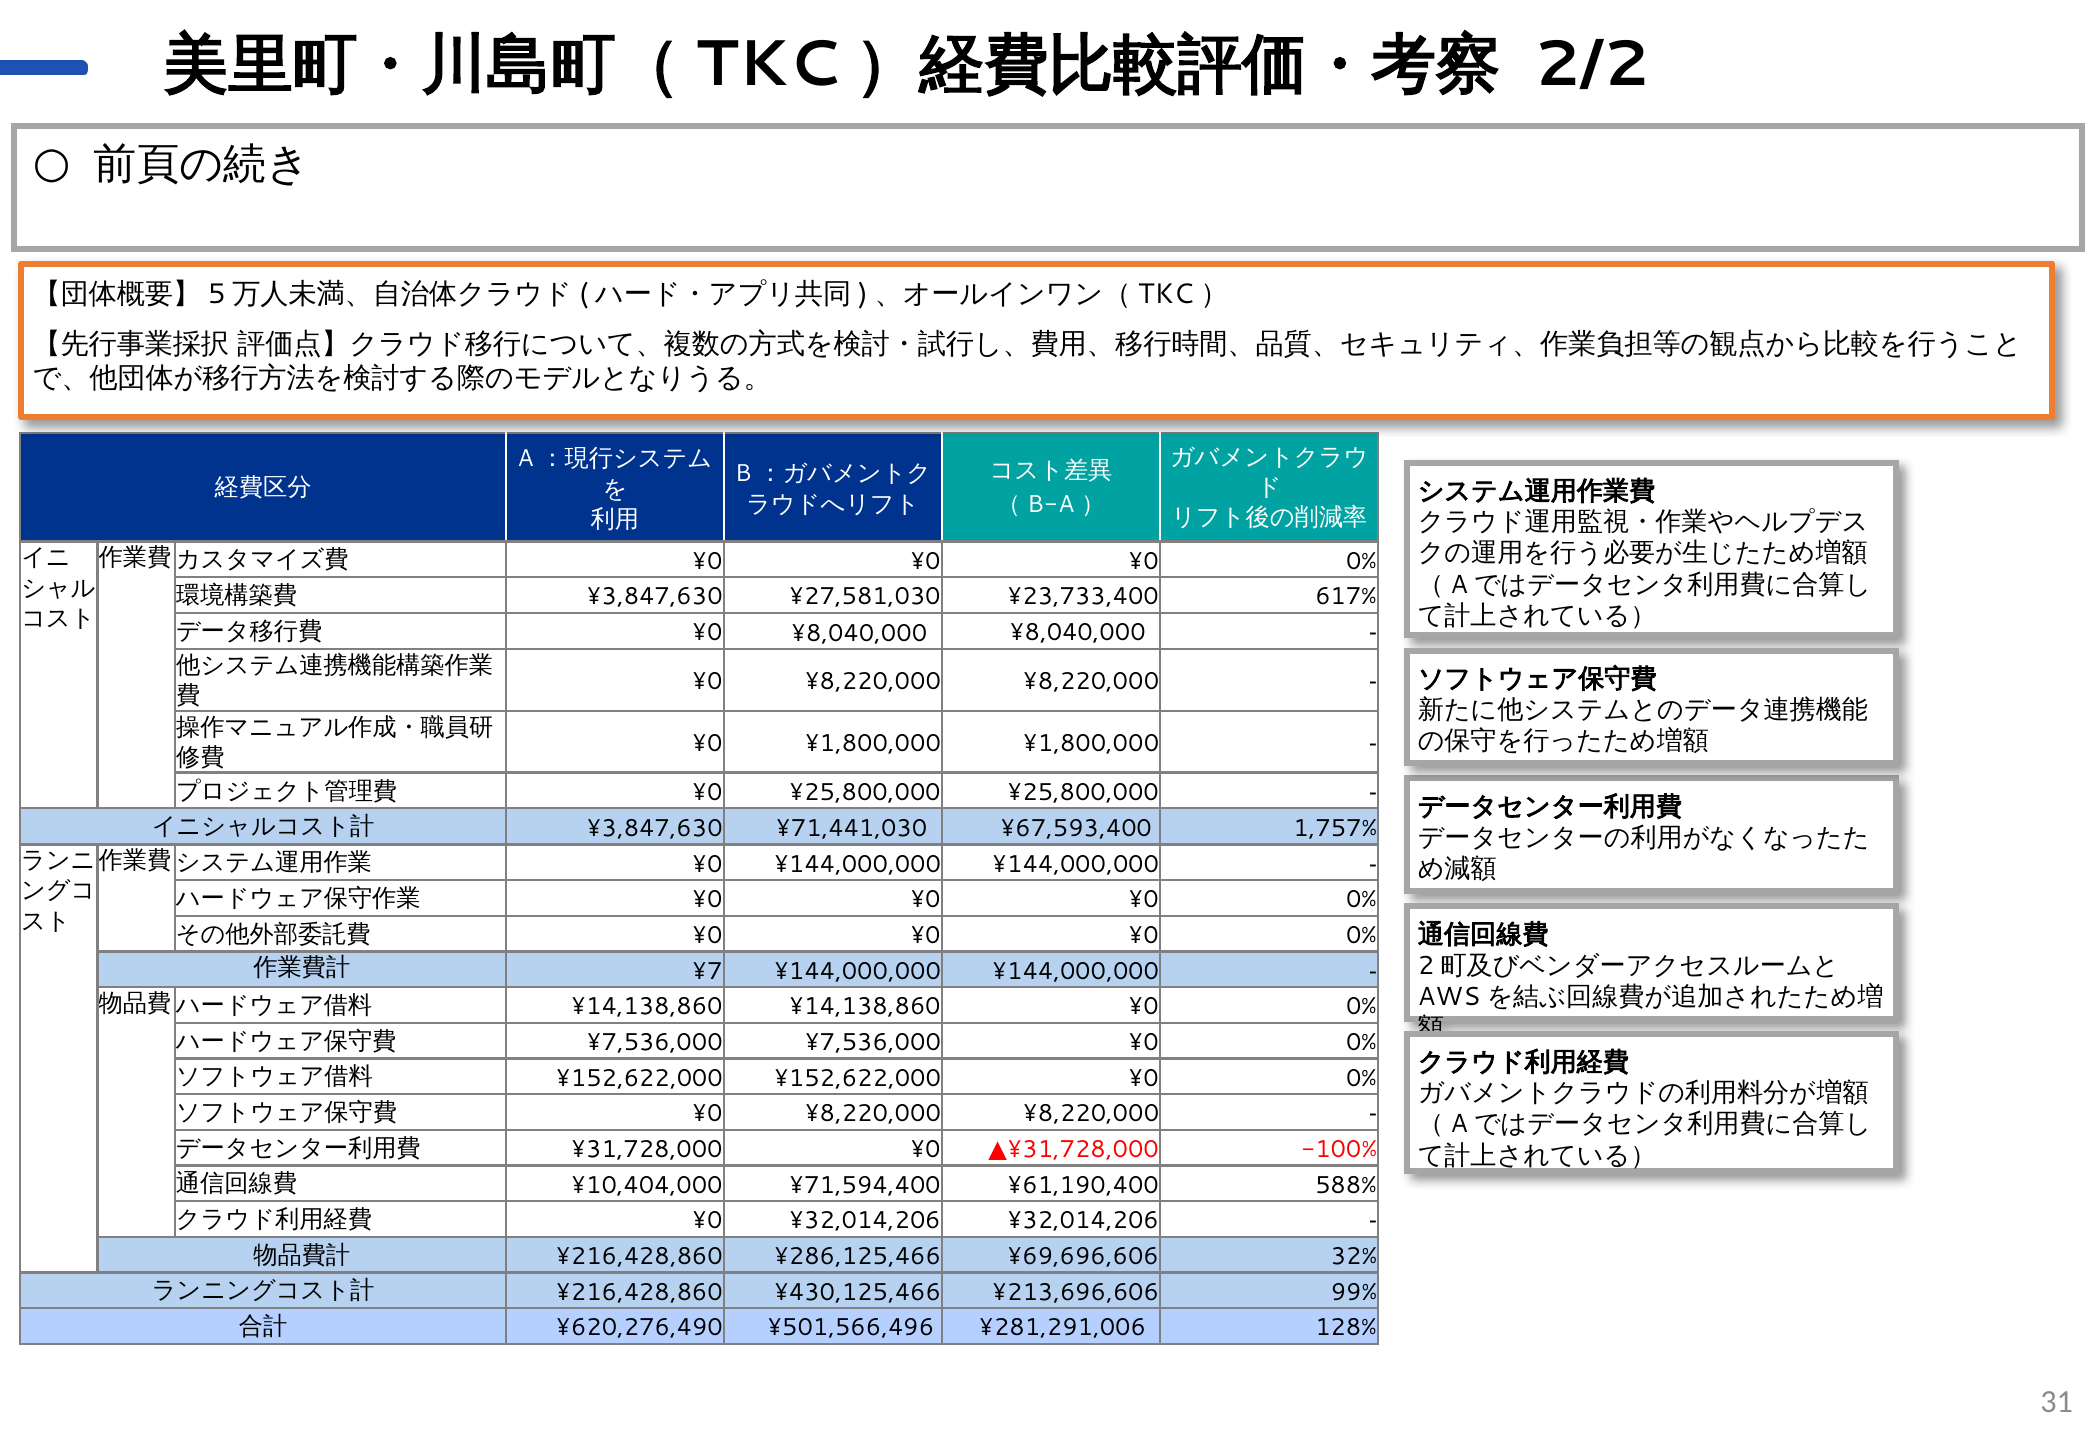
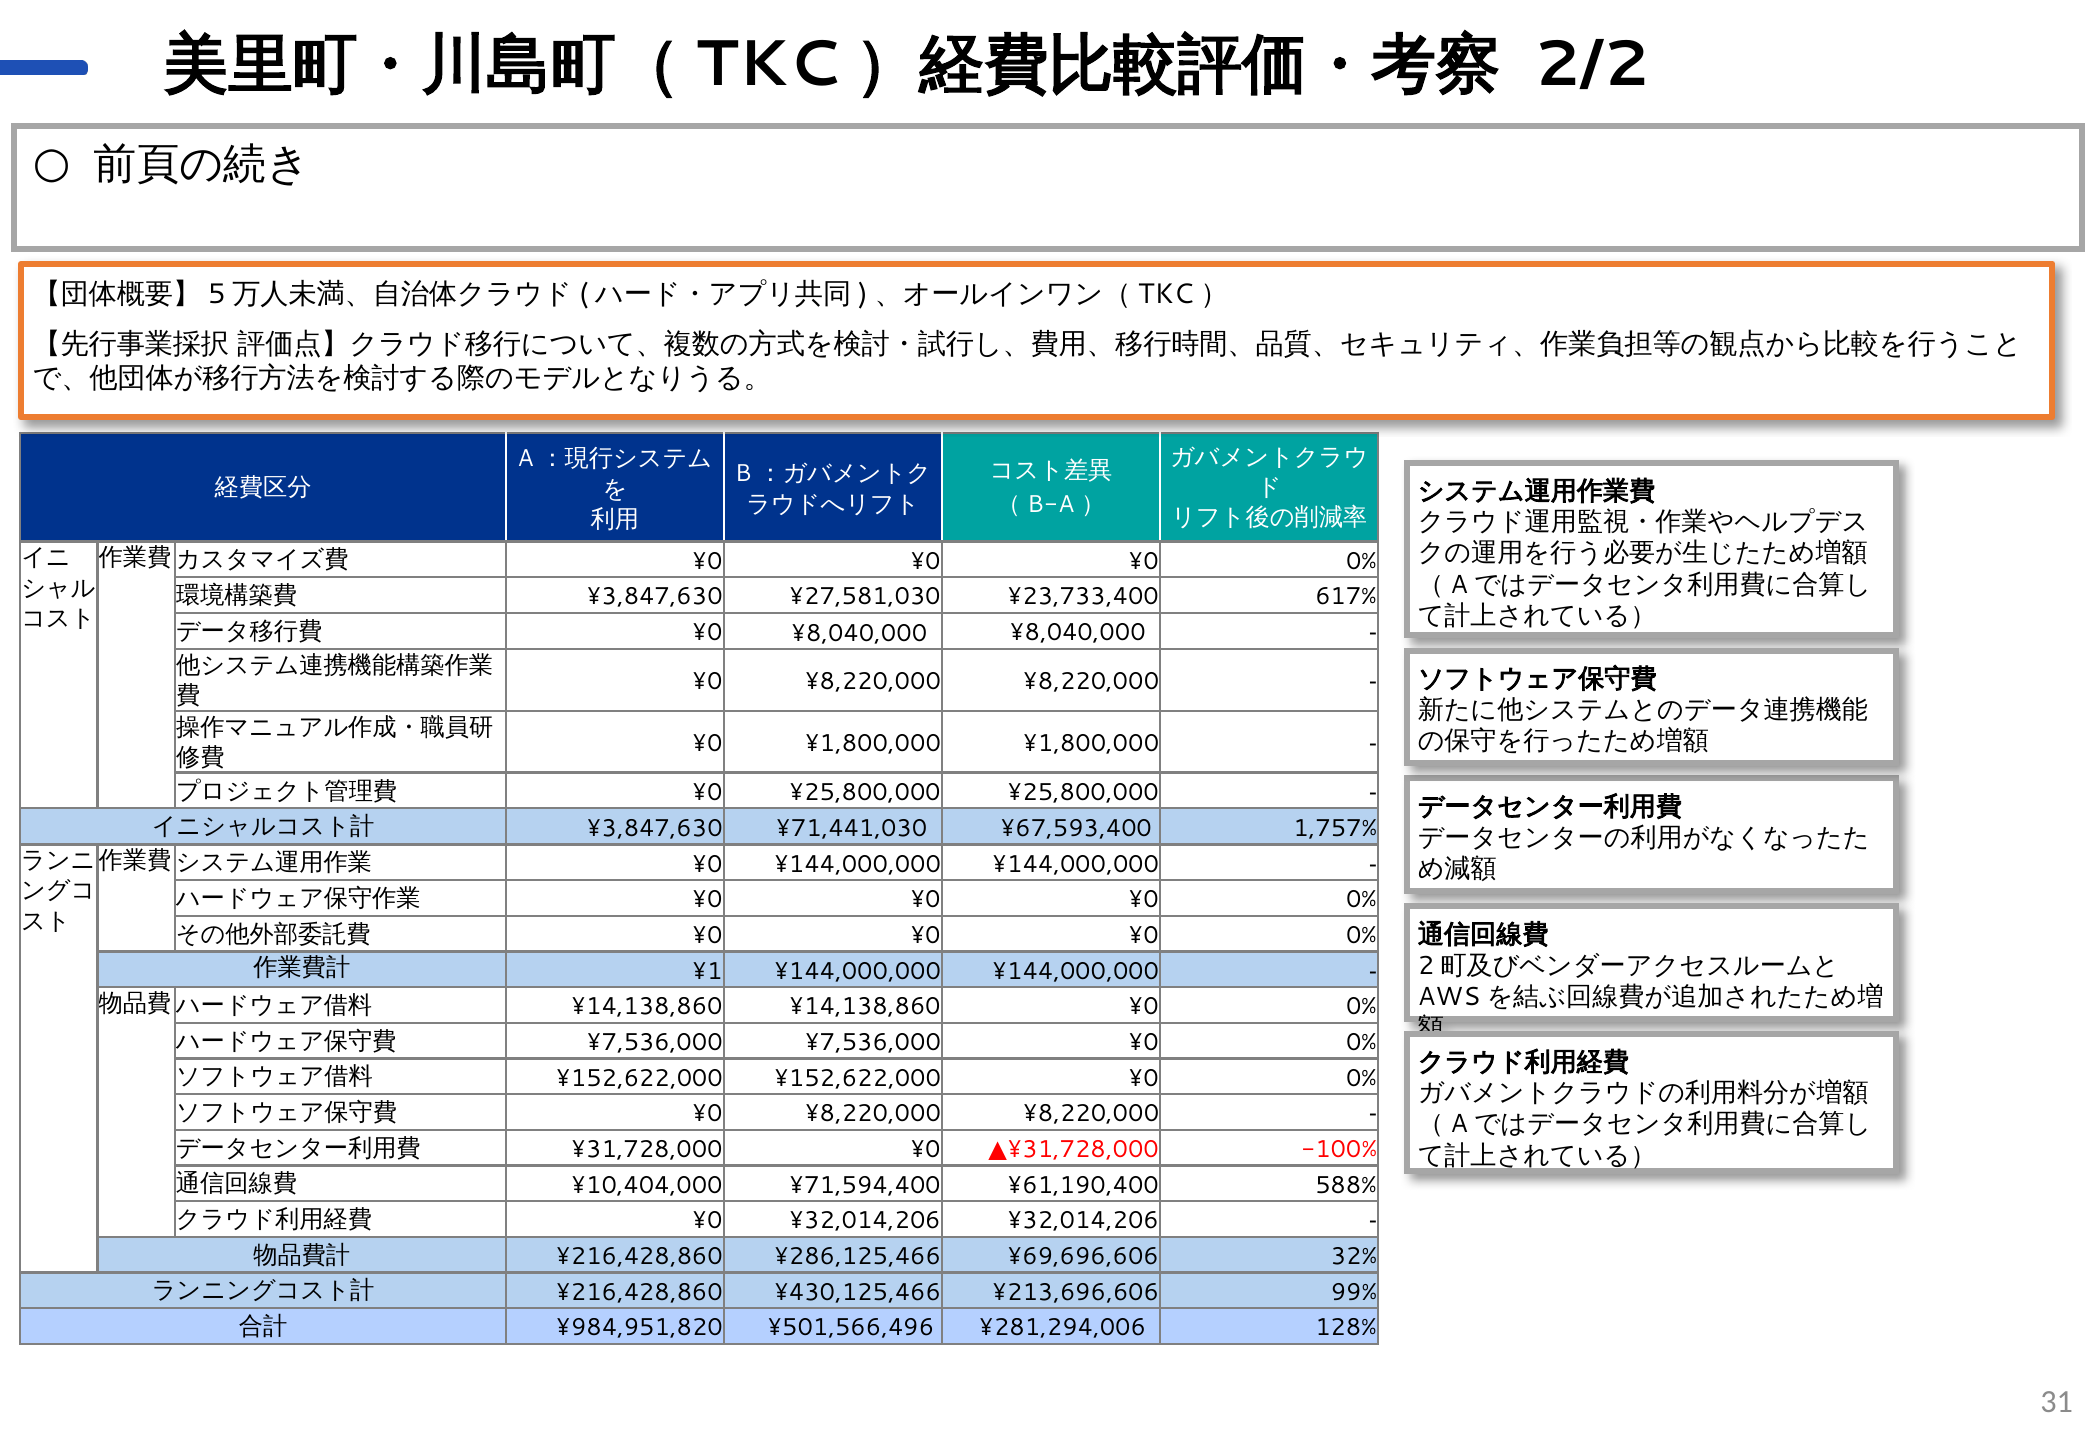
¥7: ¥7 -> ¥1 (707, 972)
¥620,276,490: ¥620,276,490 -> ¥984,951,820 (639, 1328)
¥281,291,006: ¥281,291,006 -> ¥281,294,006 (1062, 1328)
